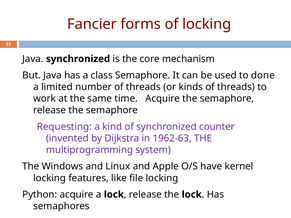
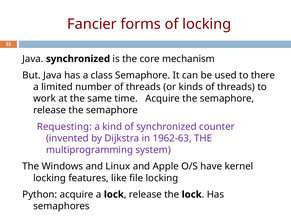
done: done -> there (263, 75)
